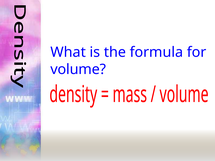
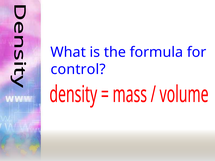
volume: volume -> control (78, 69)
